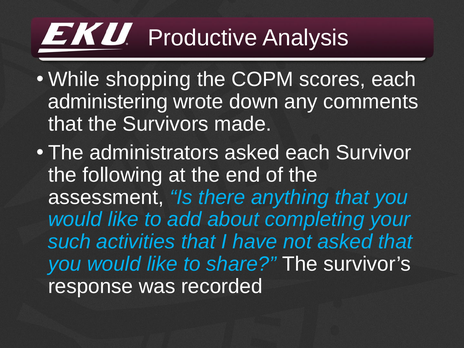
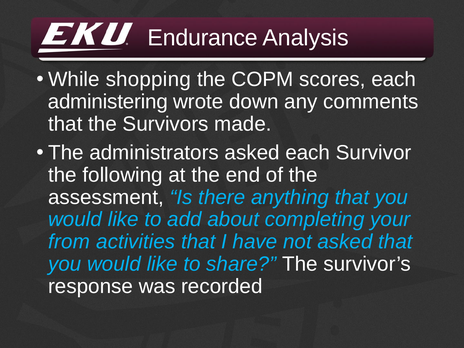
Productive: Productive -> Endurance (203, 38)
such: such -> from (69, 242)
